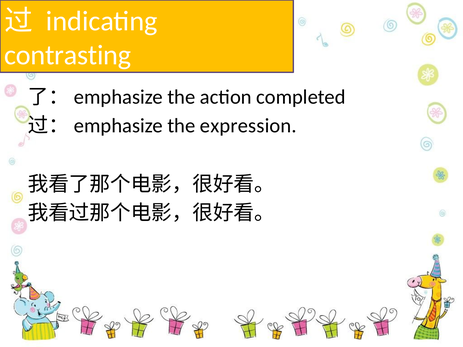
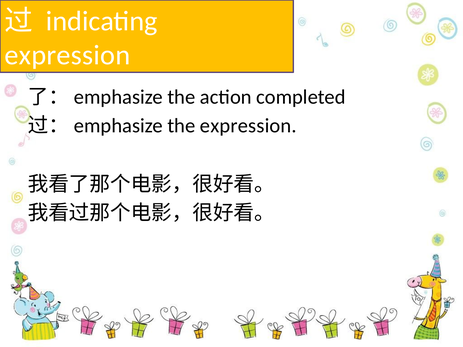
contrasting: contrasting -> expression (67, 55)
